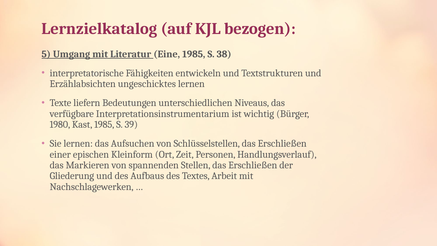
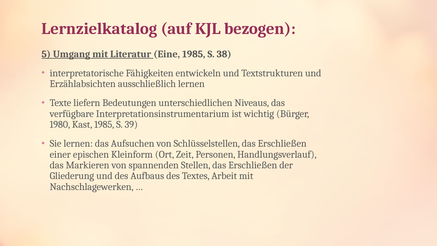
ungeschicktes: ungeschicktes -> ausschließlich (147, 84)
